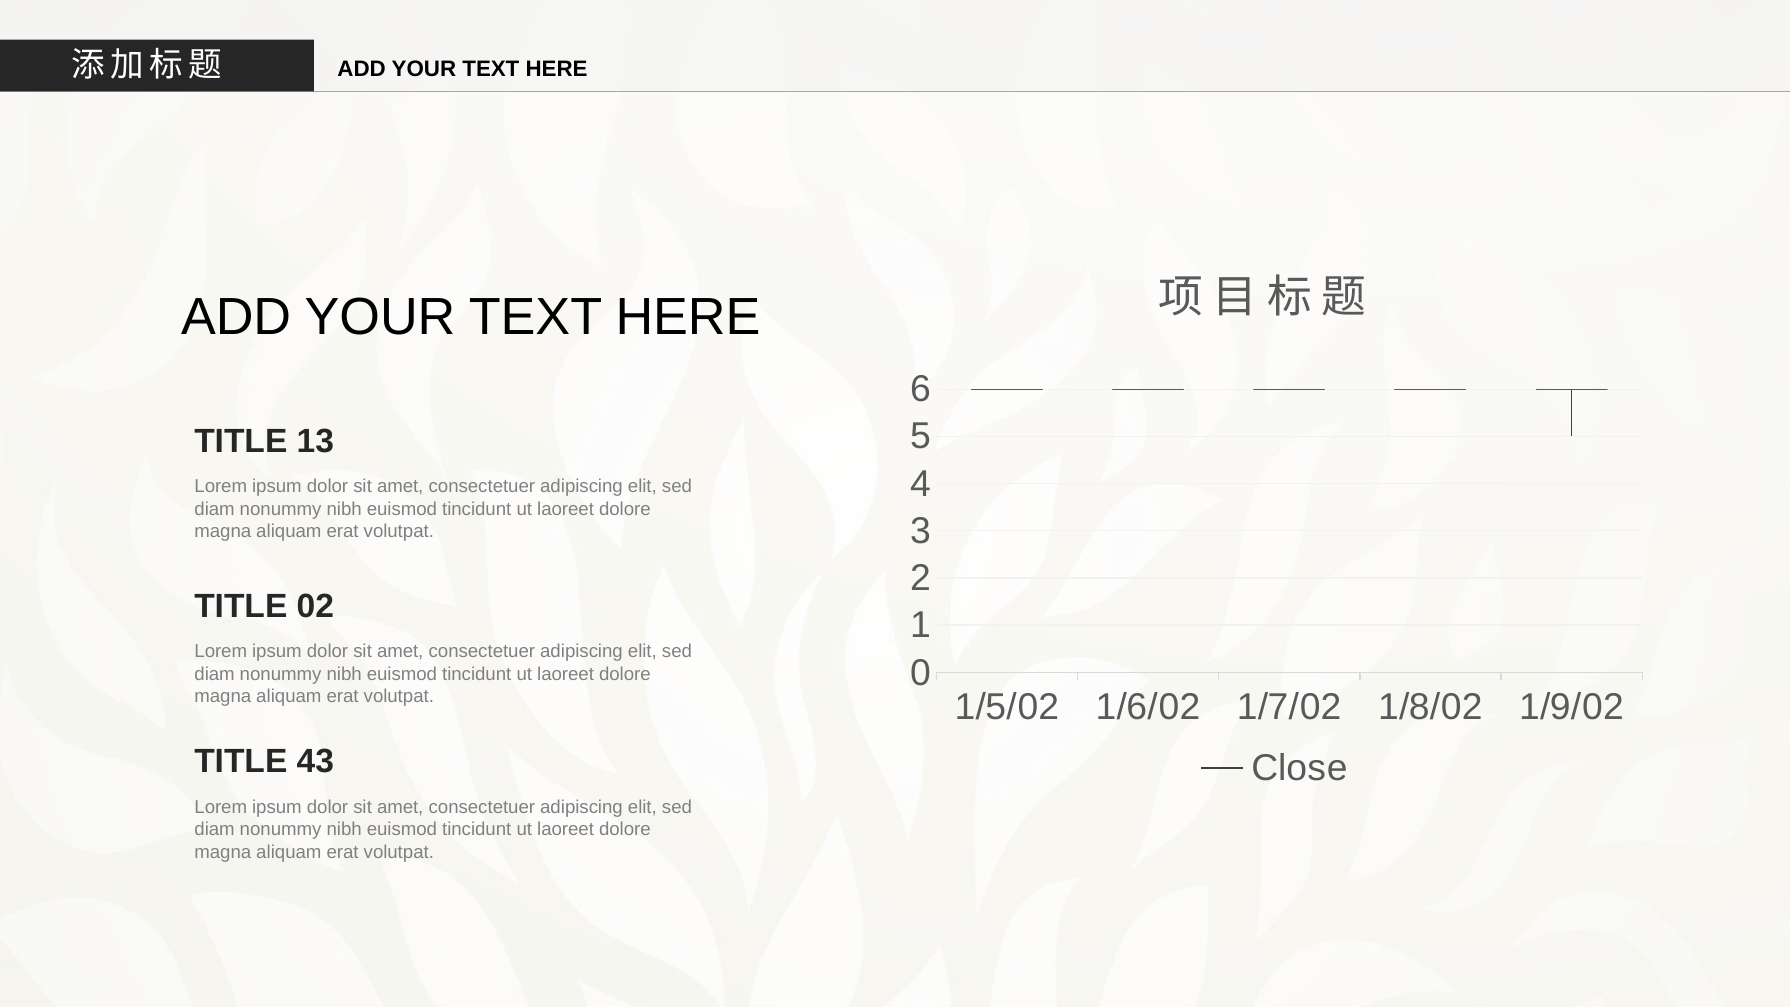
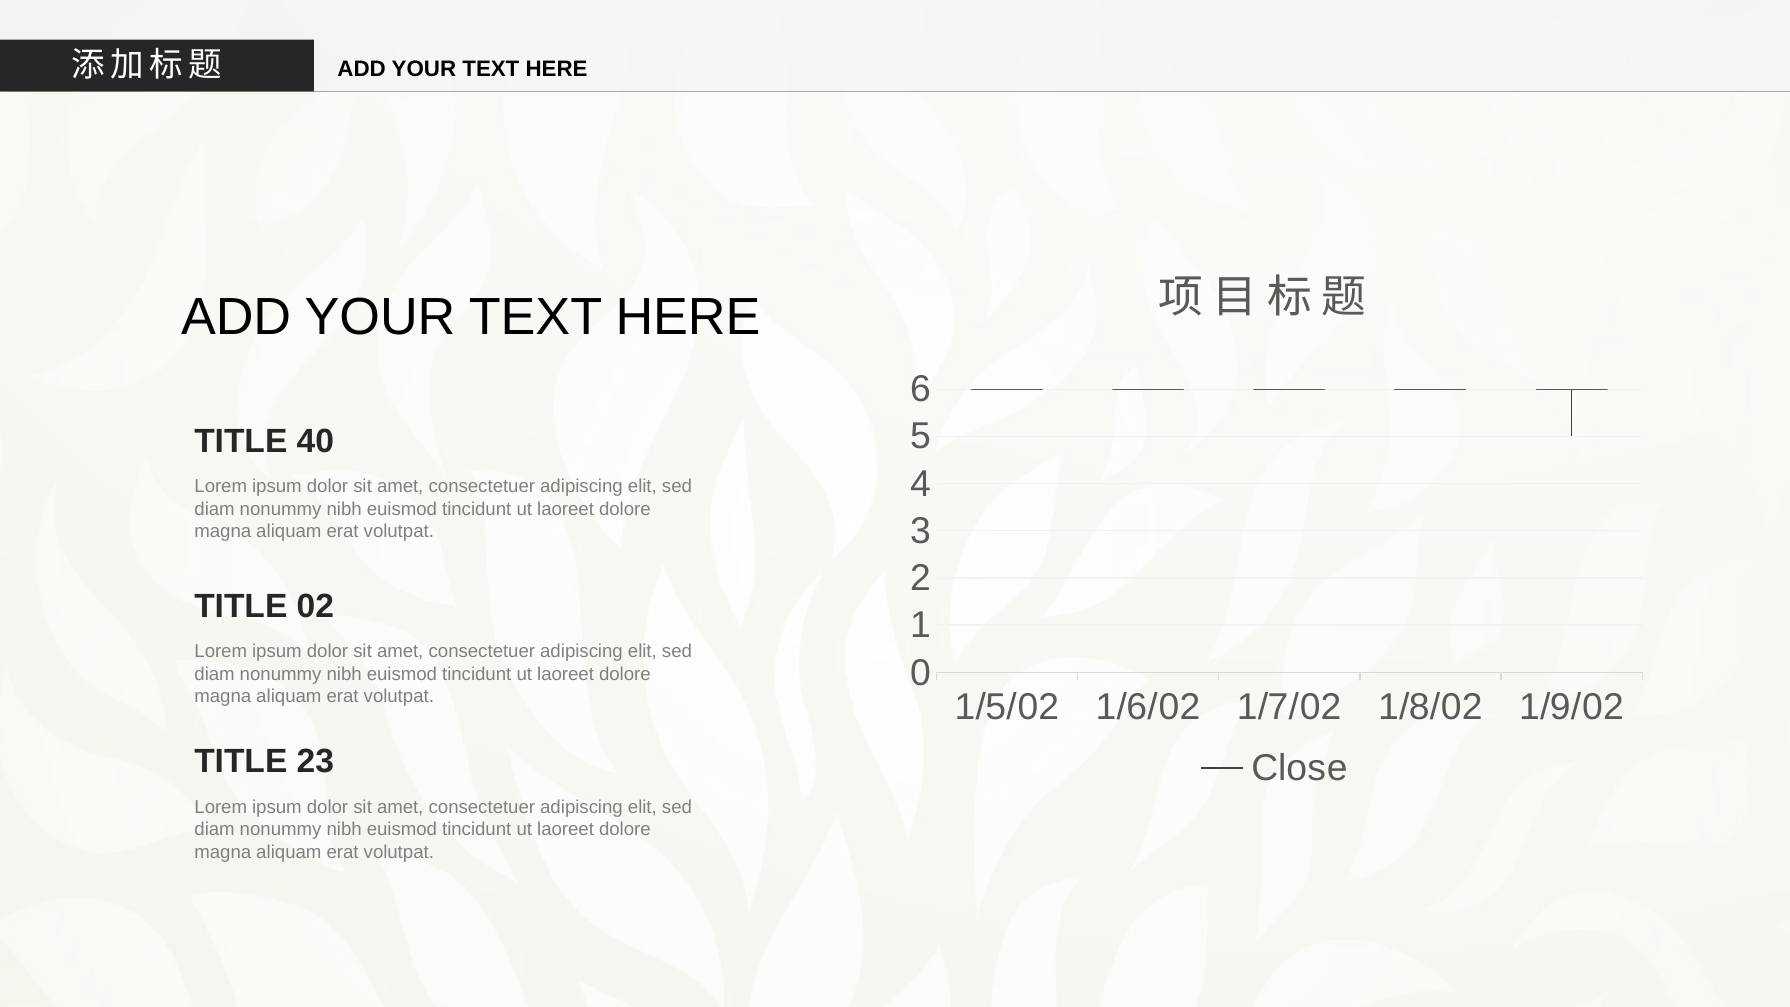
13: 13 -> 40 (315, 441)
43: 43 -> 23 (315, 762)
